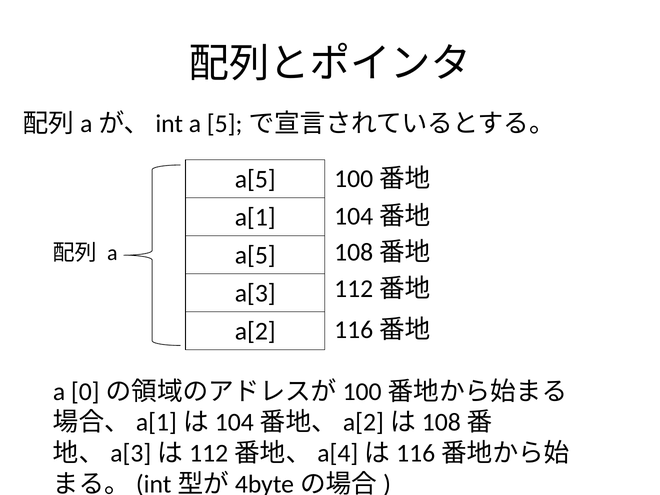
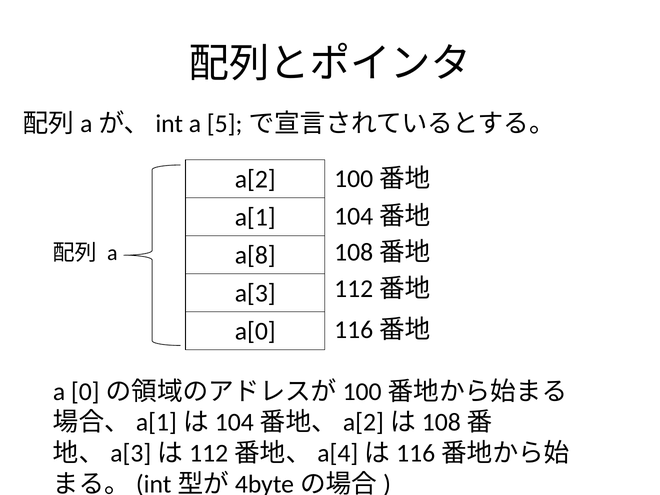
a[5: a[5 -> a[2 (255, 179)
a[5: a[5 -> a[8 (255, 255)
a[2: a[2 -> a[0 (255, 331)
